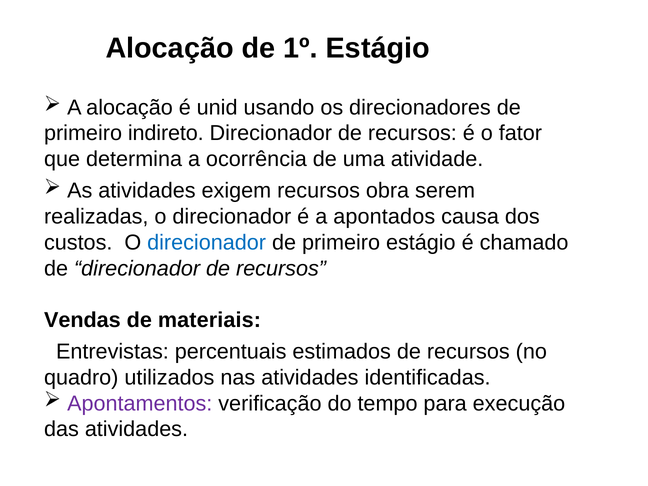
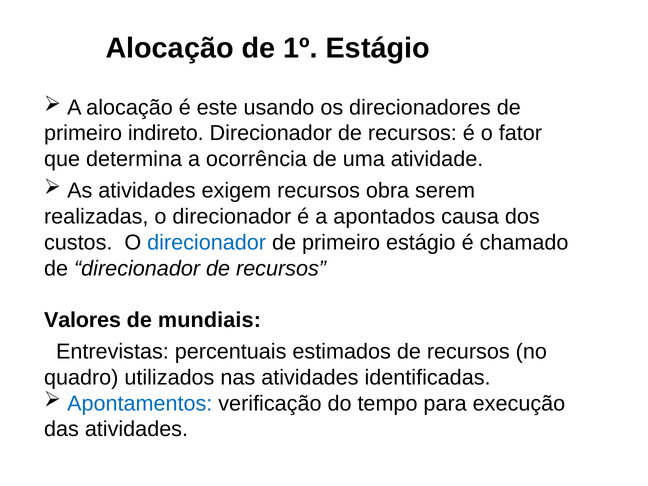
unid: unid -> este (217, 107)
Vendas: Vendas -> Valores (82, 320)
materiais: materiais -> mundiais (209, 320)
Apontamentos colour: purple -> blue (140, 403)
